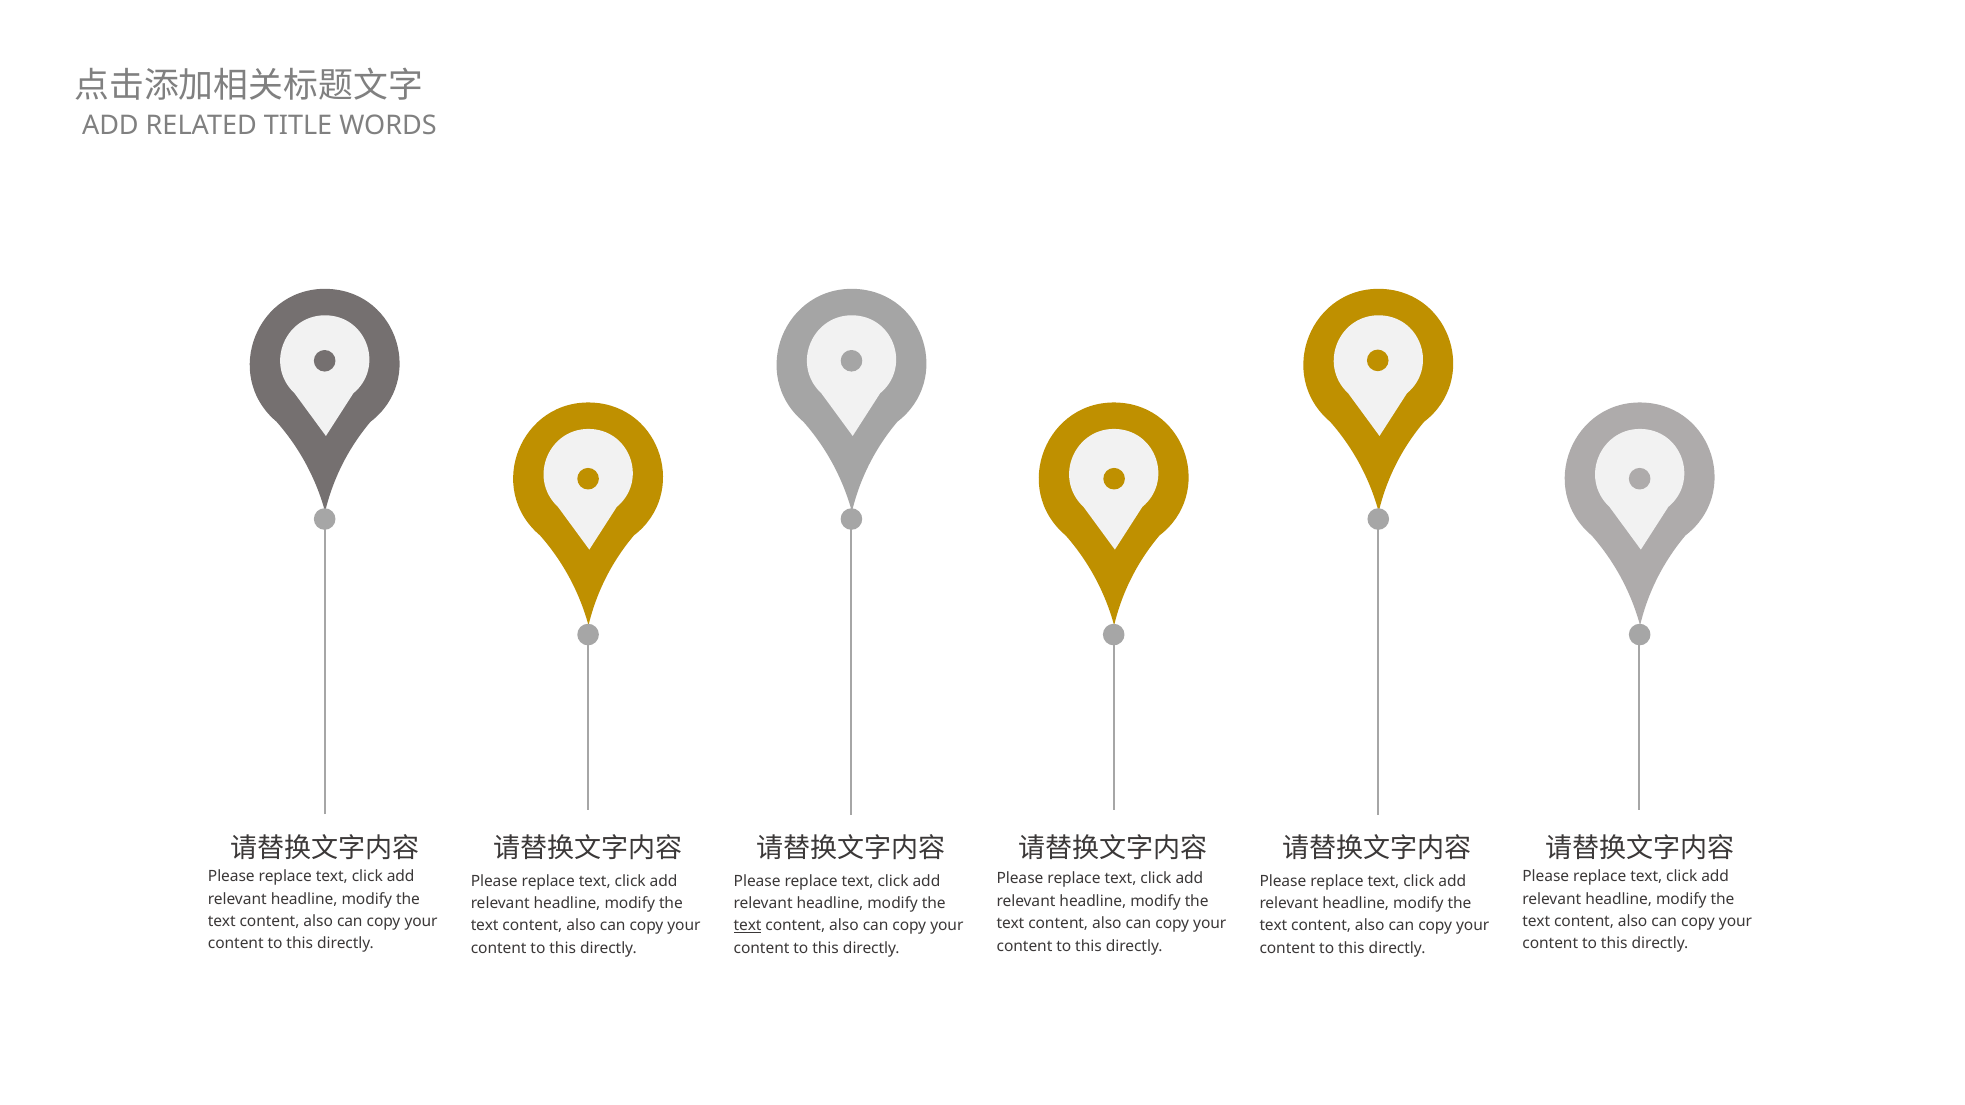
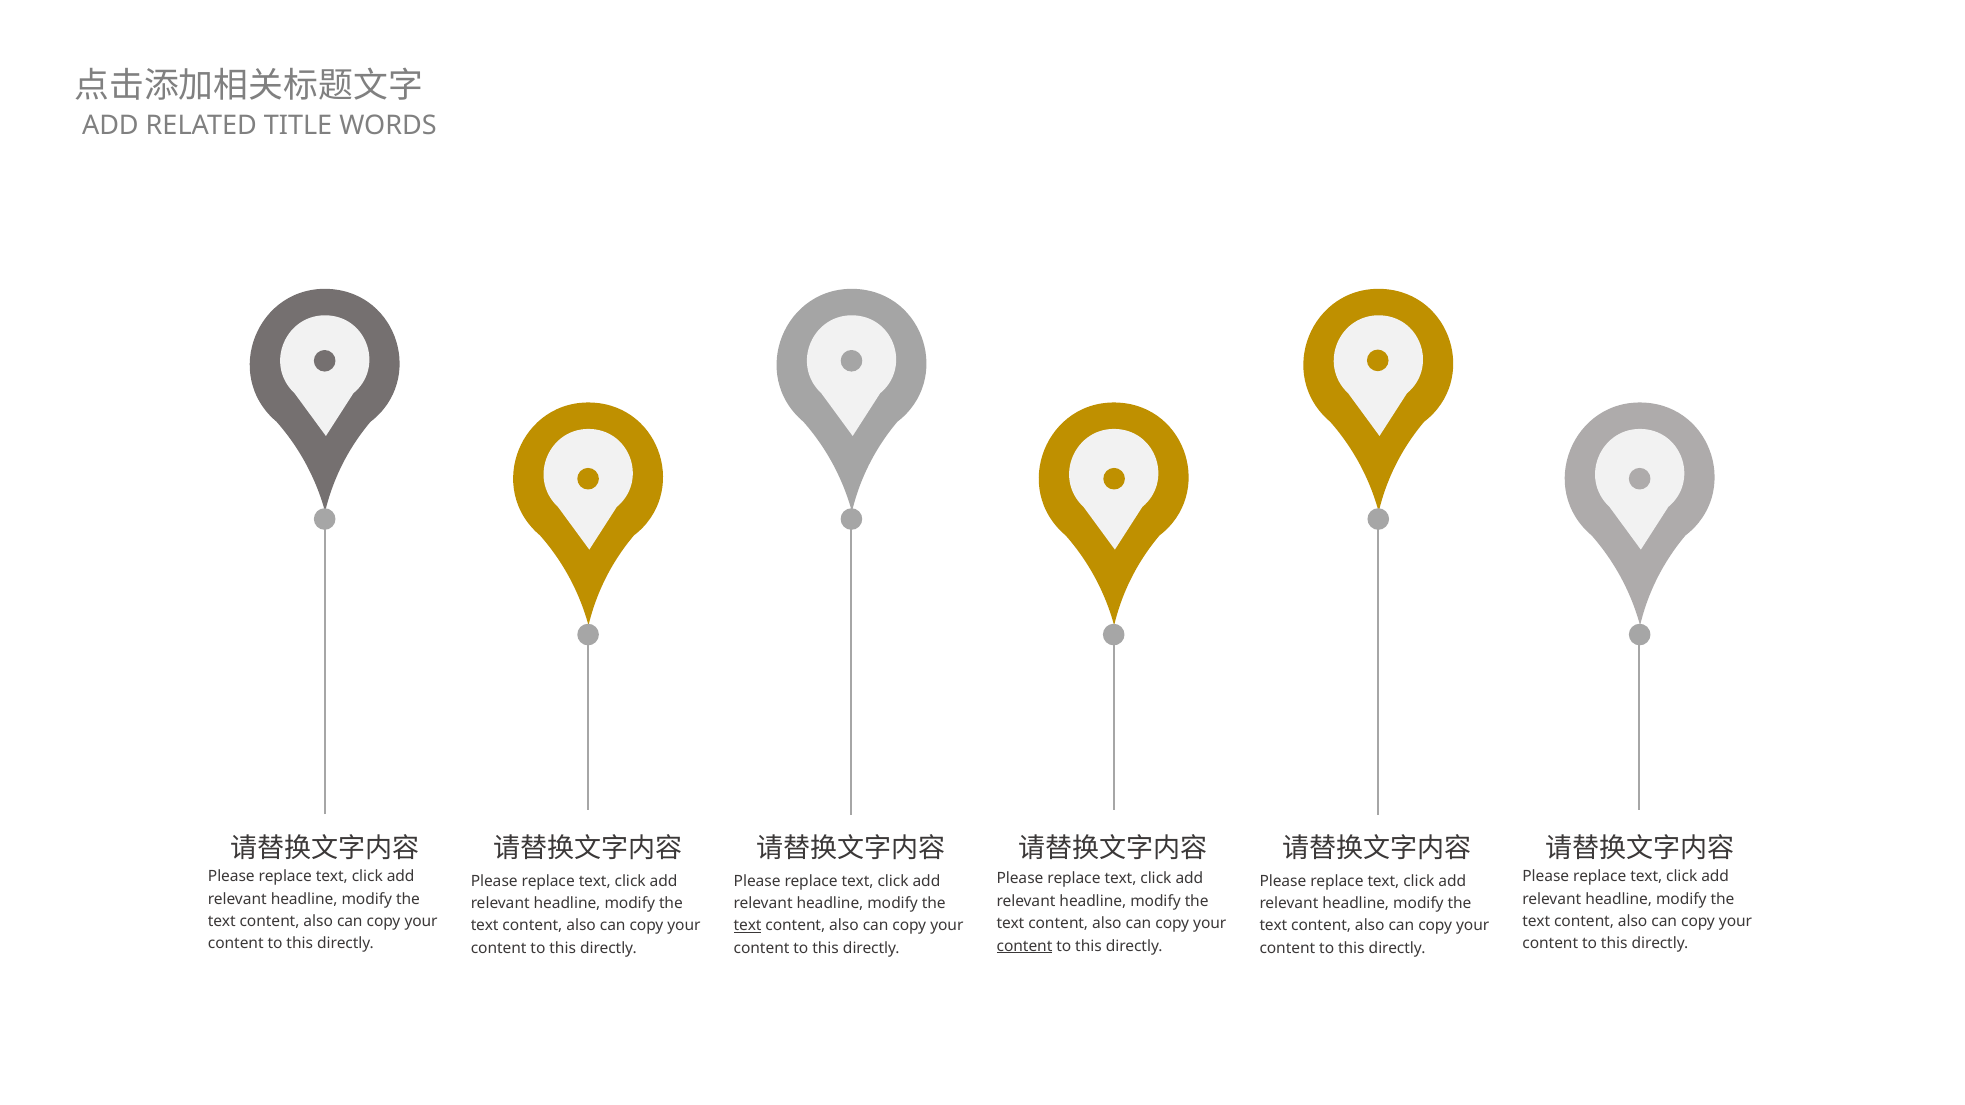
content underline: none -> present (1025, 946)
